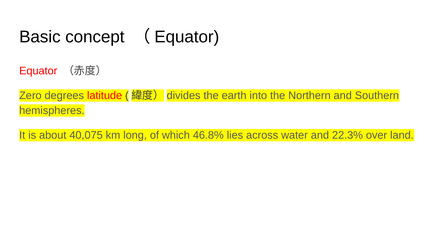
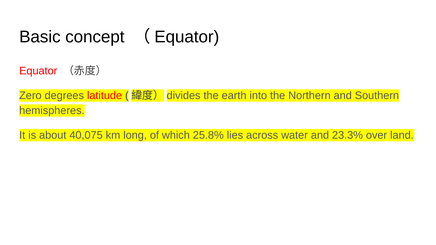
46.8%: 46.8% -> 25.8% (208, 135)
22.3%: 22.3% -> 23.3% (347, 135)
